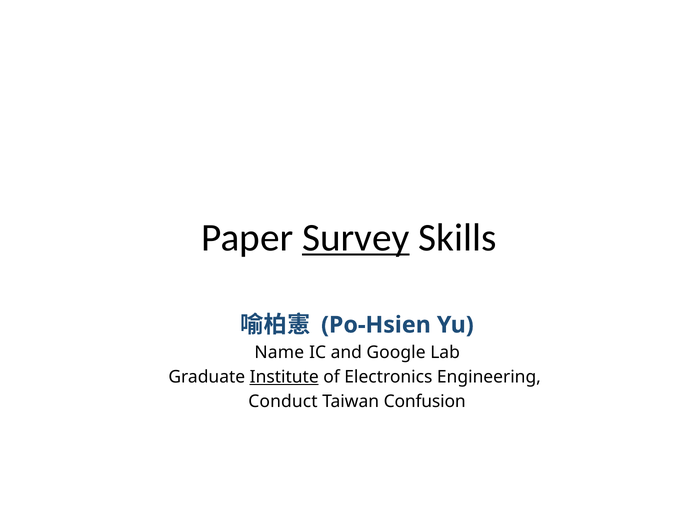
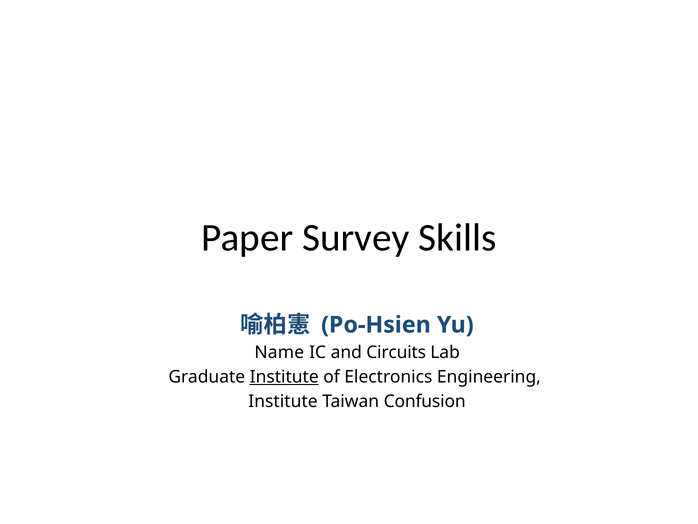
Survey underline: present -> none (356, 237)
Google: Google -> Circuits (396, 352)
Conduct: Conduct -> Institute (283, 401)
